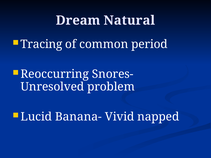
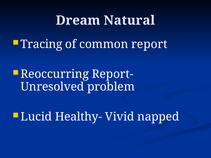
period: period -> report (149, 44)
Snores-: Snores- -> Report- (113, 74)
Banana-: Banana- -> Healthy- (78, 117)
